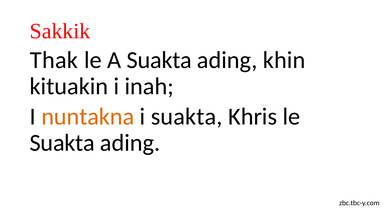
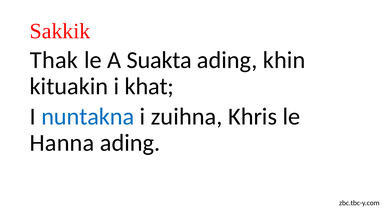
inah: inah -> khat (149, 86)
nuntakna colour: orange -> blue (88, 117)
i suakta: suakta -> zuihna (187, 117)
Suakta: Suakta -> Hanna (62, 143)
